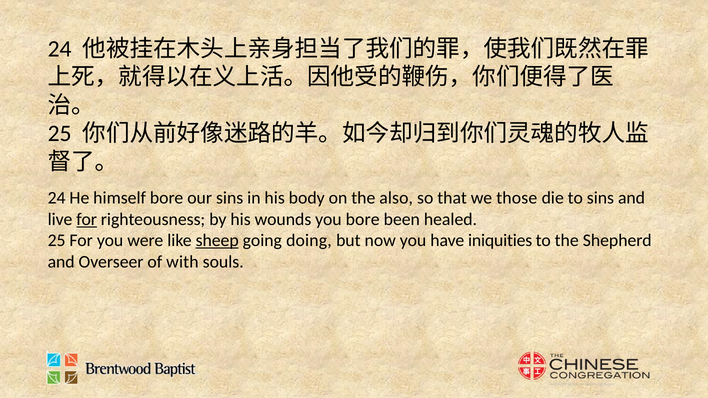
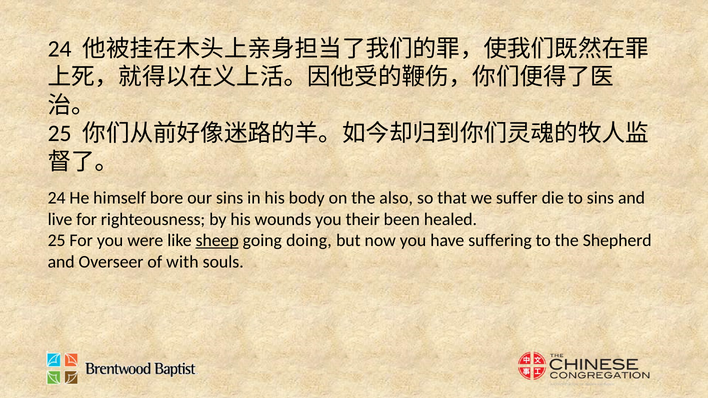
those: those -> suffer (517, 198)
for underline: present -> none (87, 220)
you bore: bore -> their (363, 220)
iniquities: iniquities -> suffering (500, 241)
